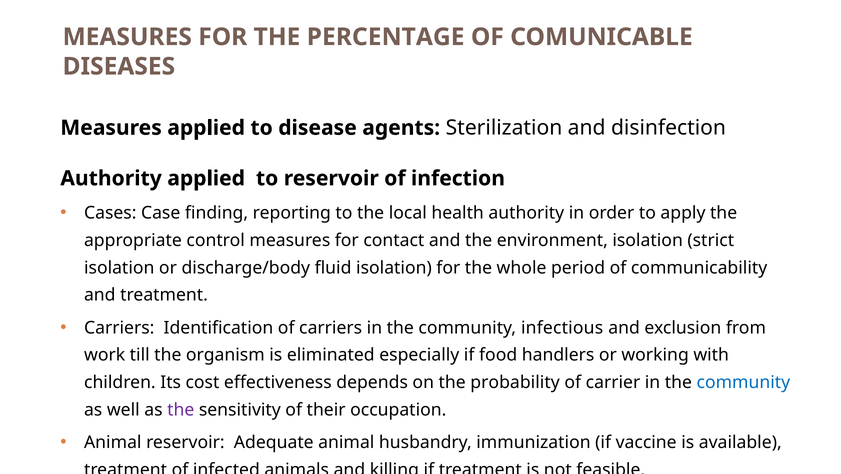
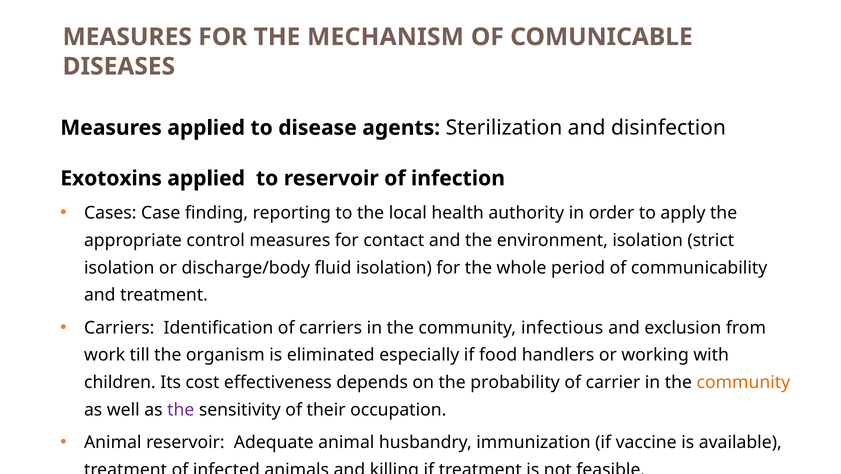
PERCENTAGE: PERCENTAGE -> MECHANISM (386, 37)
Authority: Authority -> Exotoxins (111, 178)
community colour: blue -> orange (743, 383)
